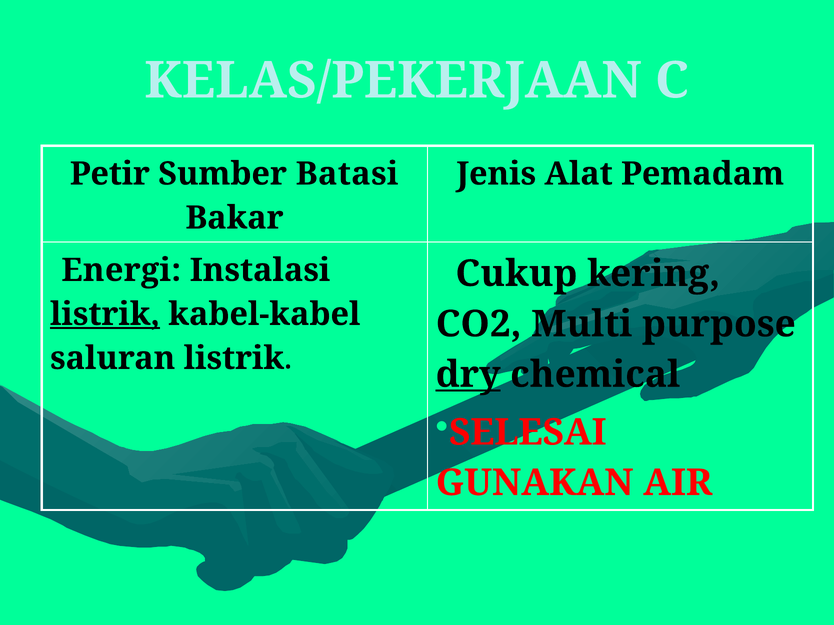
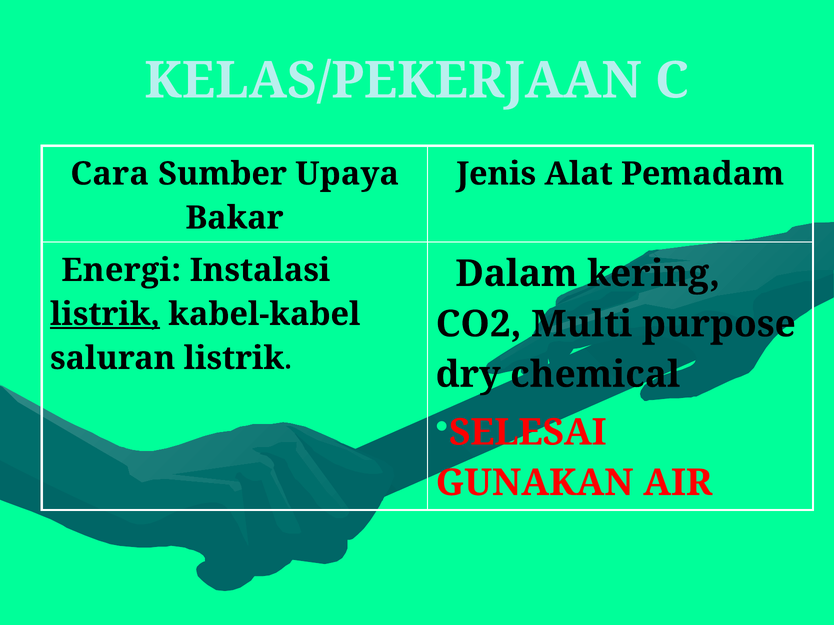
Petir: Petir -> Cara (110, 174)
Batasi: Batasi -> Upaya (347, 174)
Cukup: Cukup -> Dalam (517, 274)
dry underline: present -> none (468, 375)
